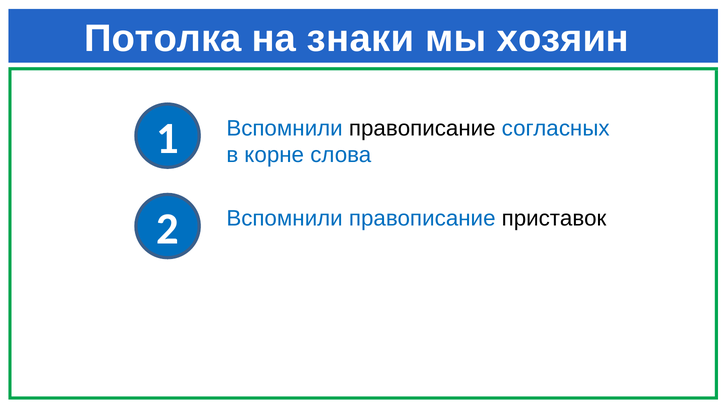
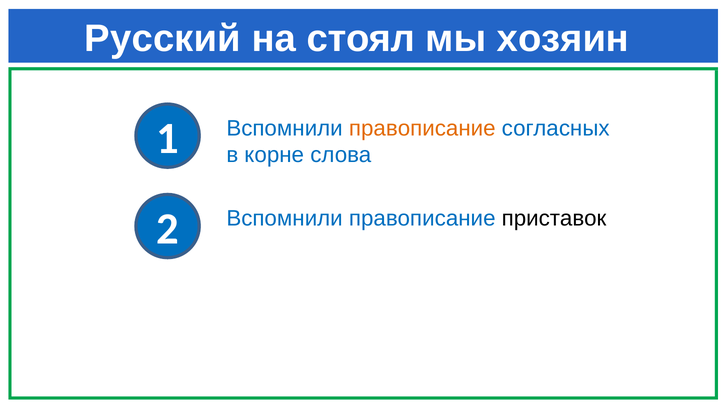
Потолка: Потолка -> Русский (163, 39)
знаки: знаки -> стоял (361, 39)
правописание colour: black -> orange (422, 128)
